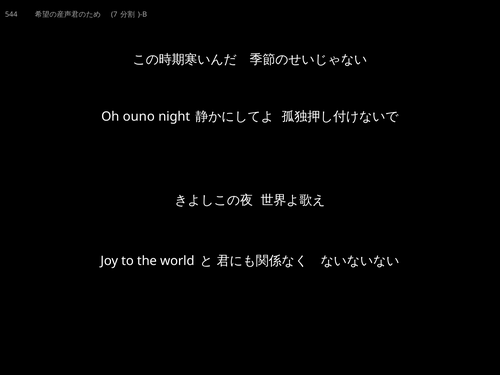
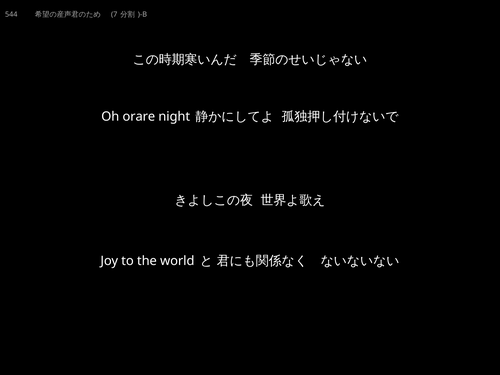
ouno: ouno -> orare (139, 116)
